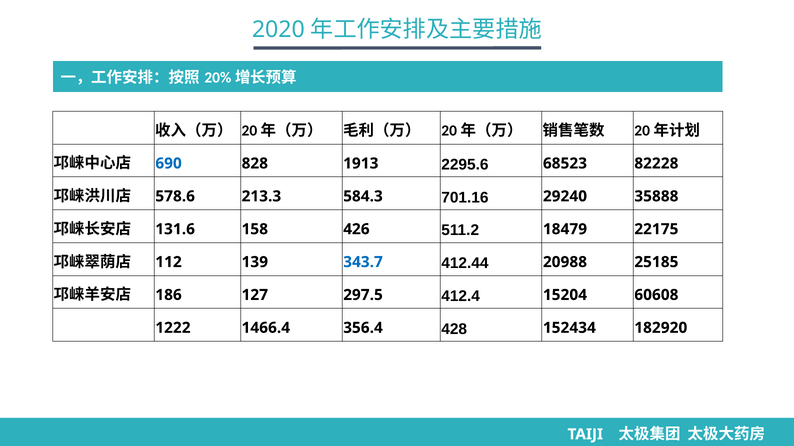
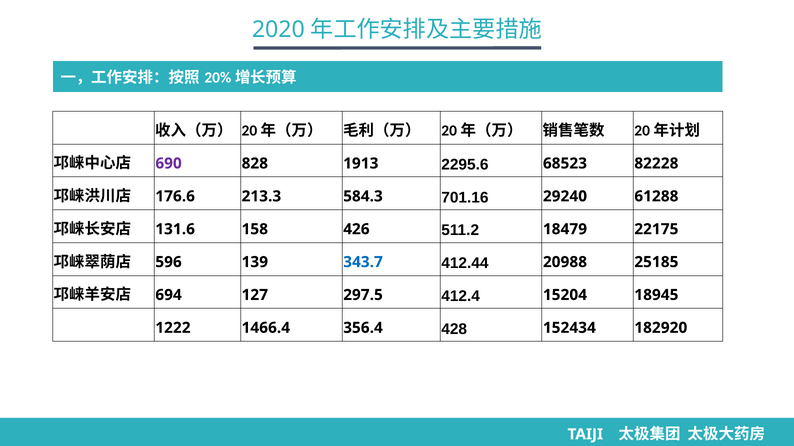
690 colour: blue -> purple (169, 164)
578.6: 578.6 -> 176.6 (175, 197)
35888: 35888 -> 61288 (656, 197)
112: 112 -> 596 (169, 262)
186: 186 -> 694 (169, 295)
60608: 60608 -> 18945 (656, 295)
